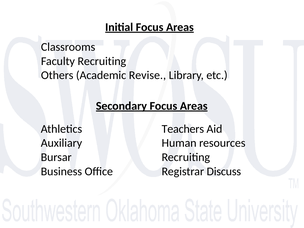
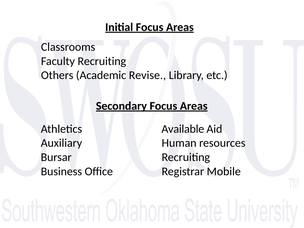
Teachers: Teachers -> Available (183, 129)
Discuss: Discuss -> Mobile (224, 171)
